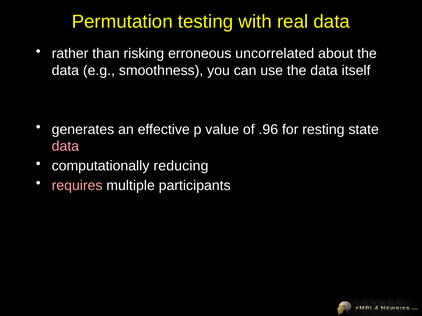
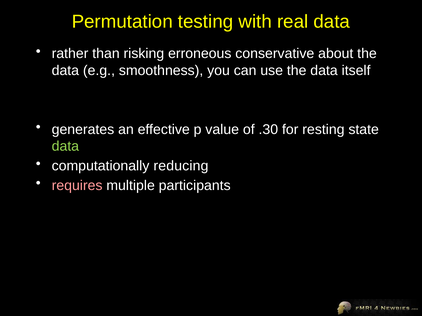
uncorrelated: uncorrelated -> conservative (275, 54)
.96: .96 -> .30 (268, 130)
data colour: pink -> light green (65, 147)
